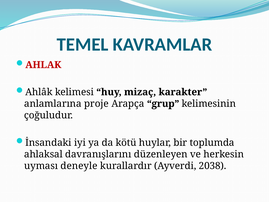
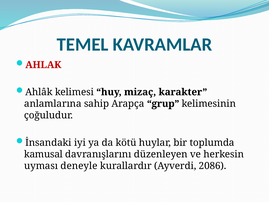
proje: proje -> sahip (96, 104)
ahlaksal: ahlaksal -> kamusal (43, 154)
2038: 2038 -> 2086 (213, 166)
